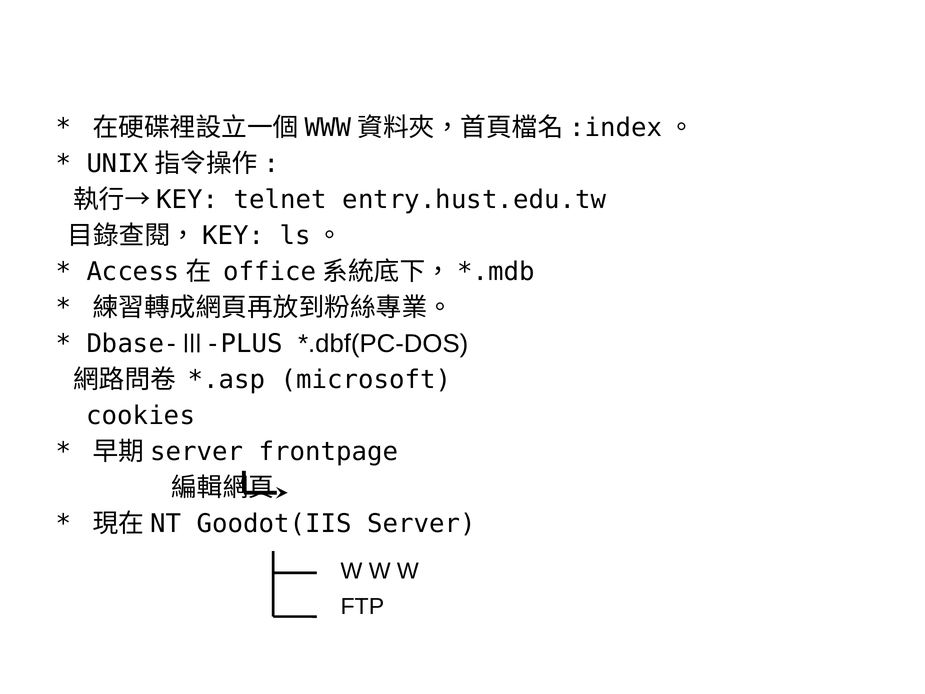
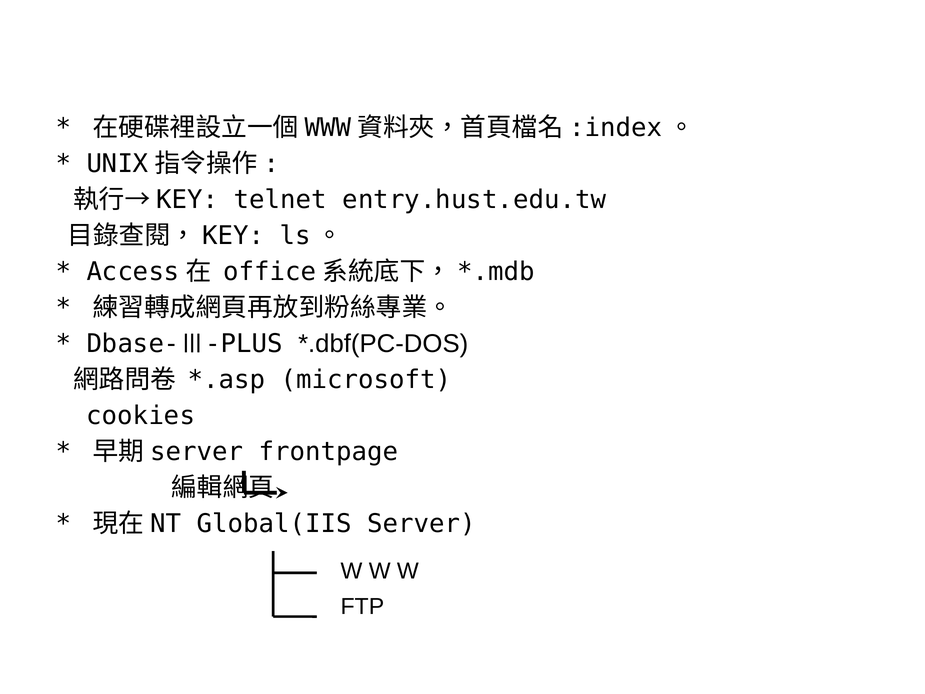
Goodot(IIS: Goodot(IIS -> Global(IIS (274, 524)
